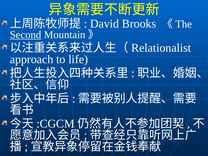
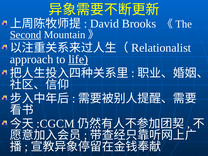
life underline: none -> present (78, 59)
